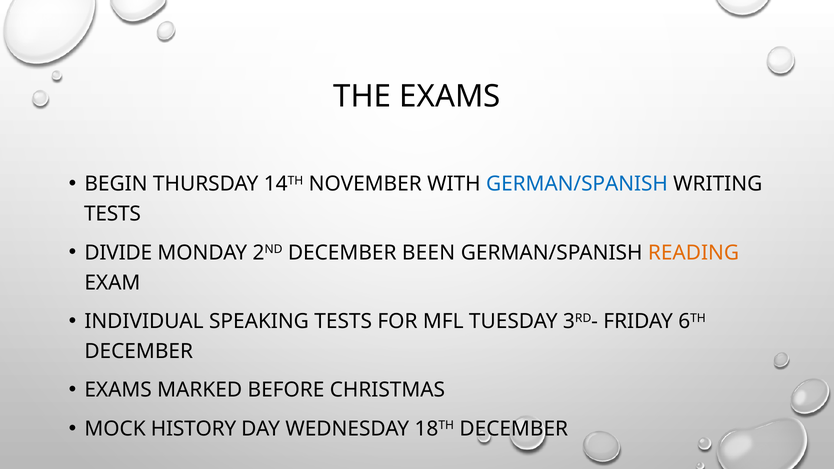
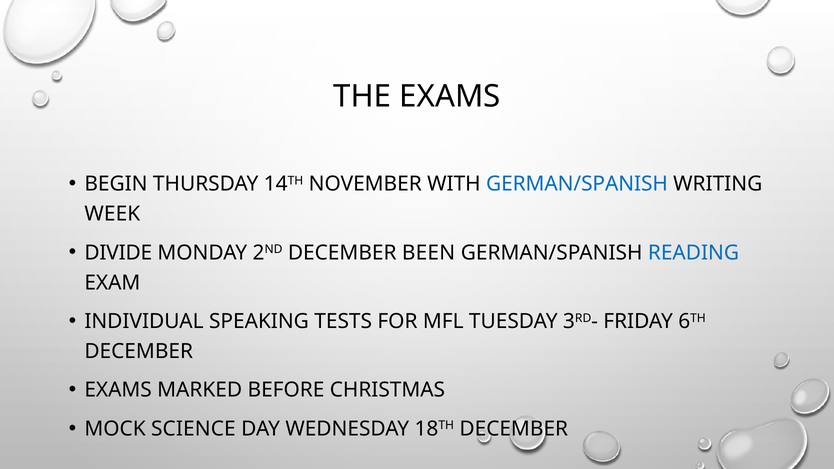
TESTS: TESTS -> WEEK (112, 214)
READING colour: orange -> blue (694, 253)
HISTORY: HISTORY -> SCIENCE (193, 429)
